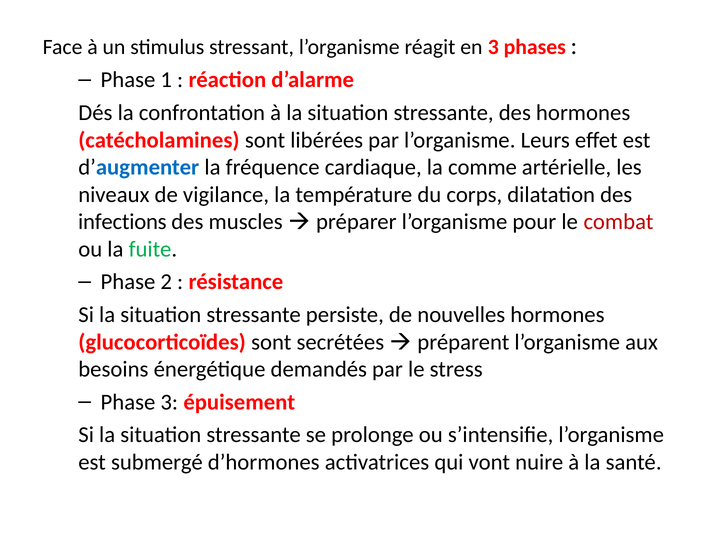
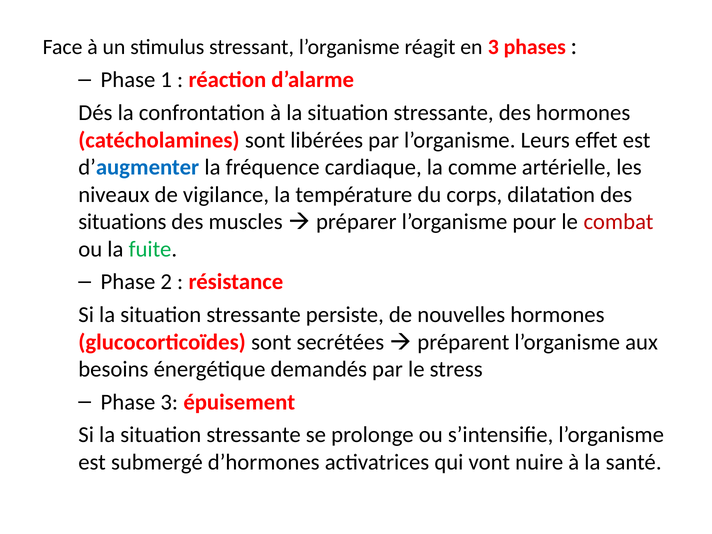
infections: infections -> situations (122, 222)
